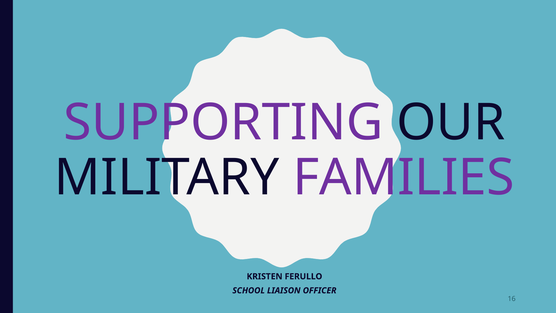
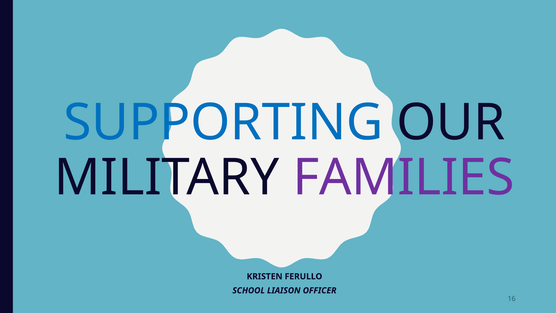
SUPPORTING colour: purple -> blue (223, 122)
